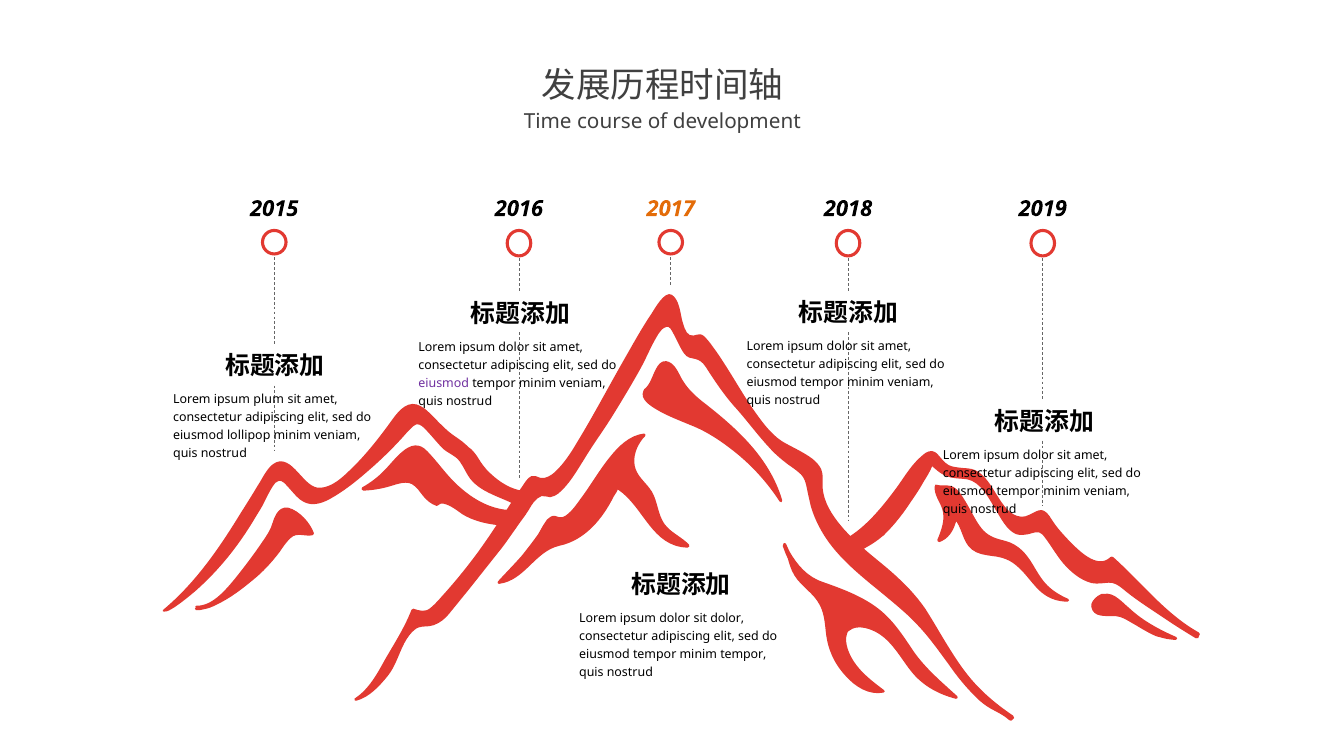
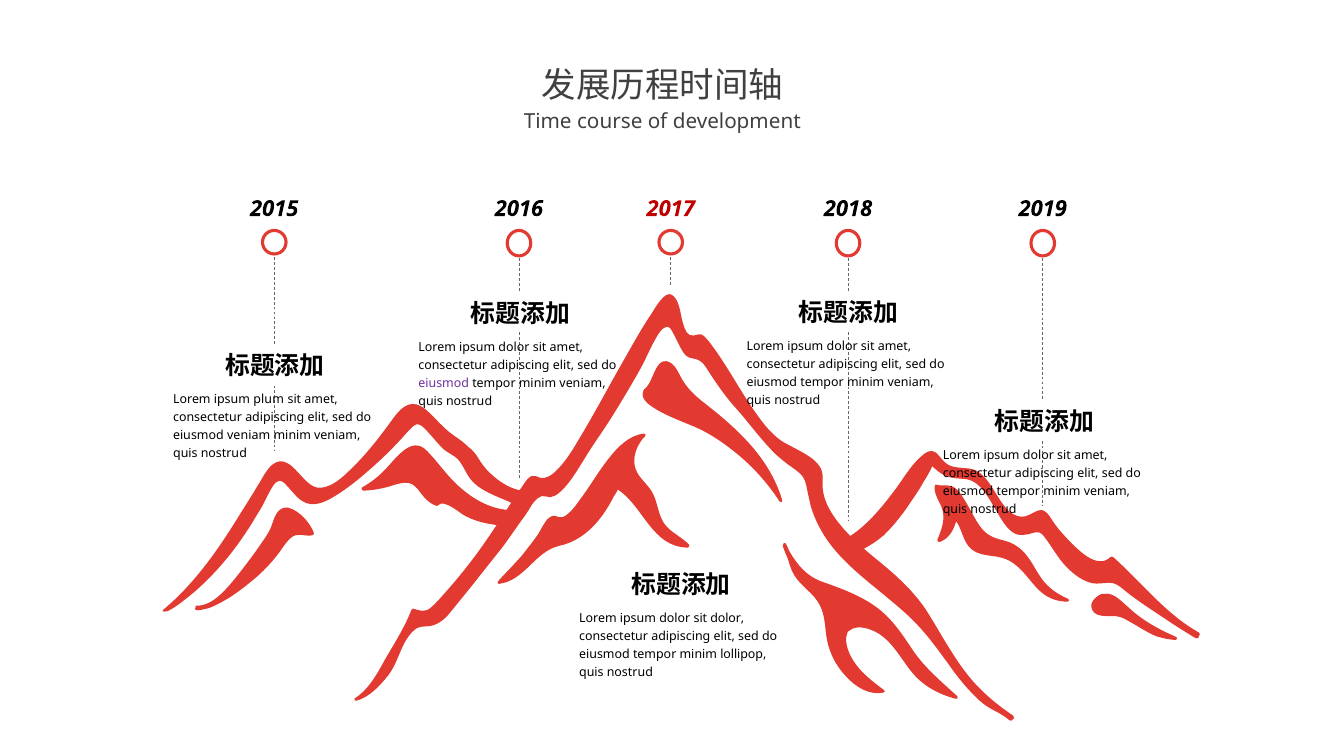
2017 colour: orange -> red (671, 209)
eiusmod lollipop: lollipop -> veniam (249, 435)
minim tempor: tempor -> lollipop (743, 655)
